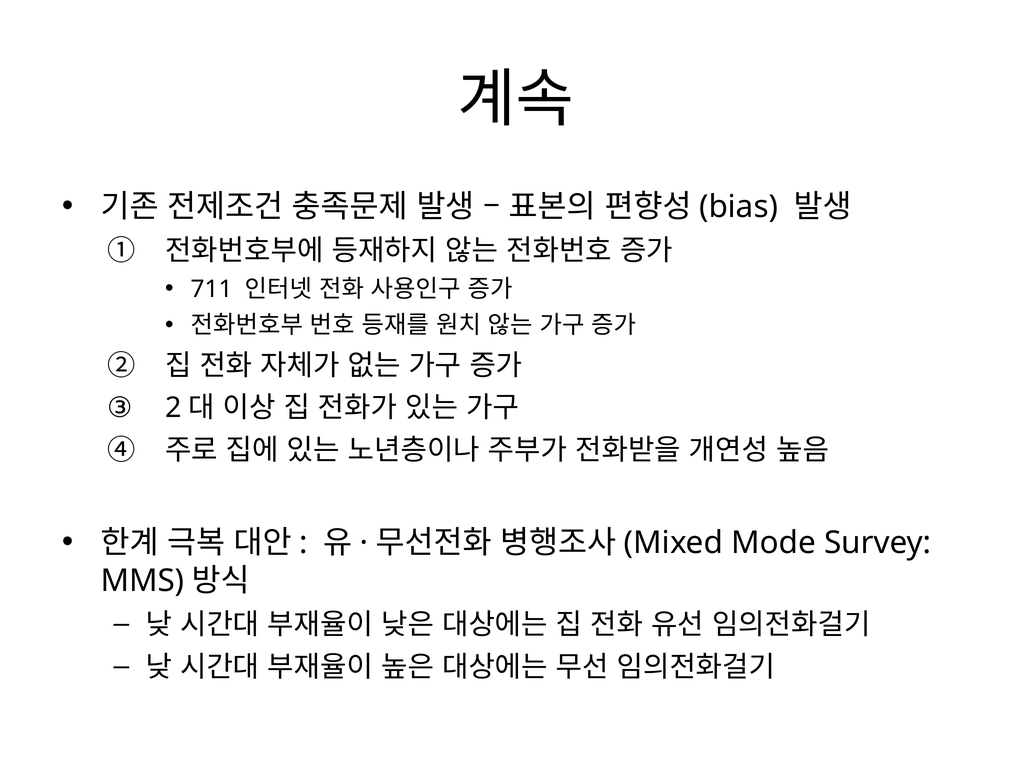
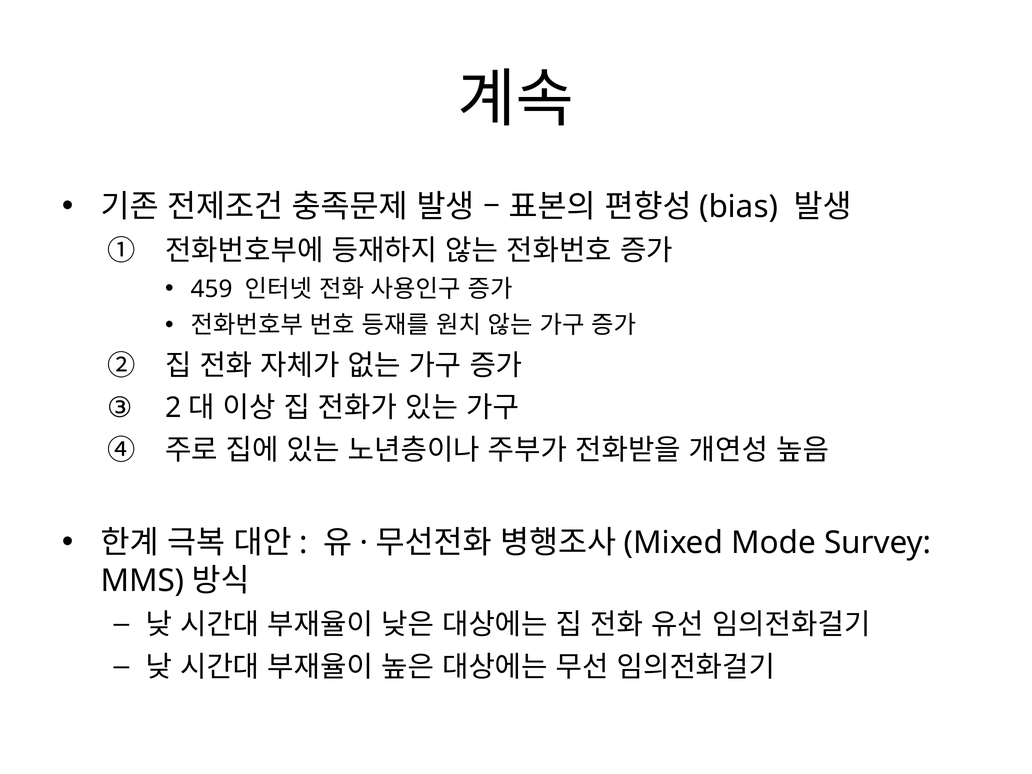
711: 711 -> 459 (212, 289)
